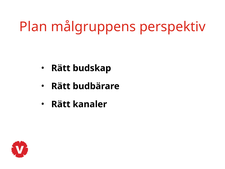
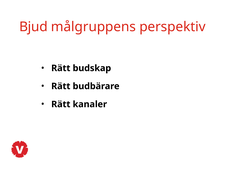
Plan: Plan -> Bjud (33, 27)
